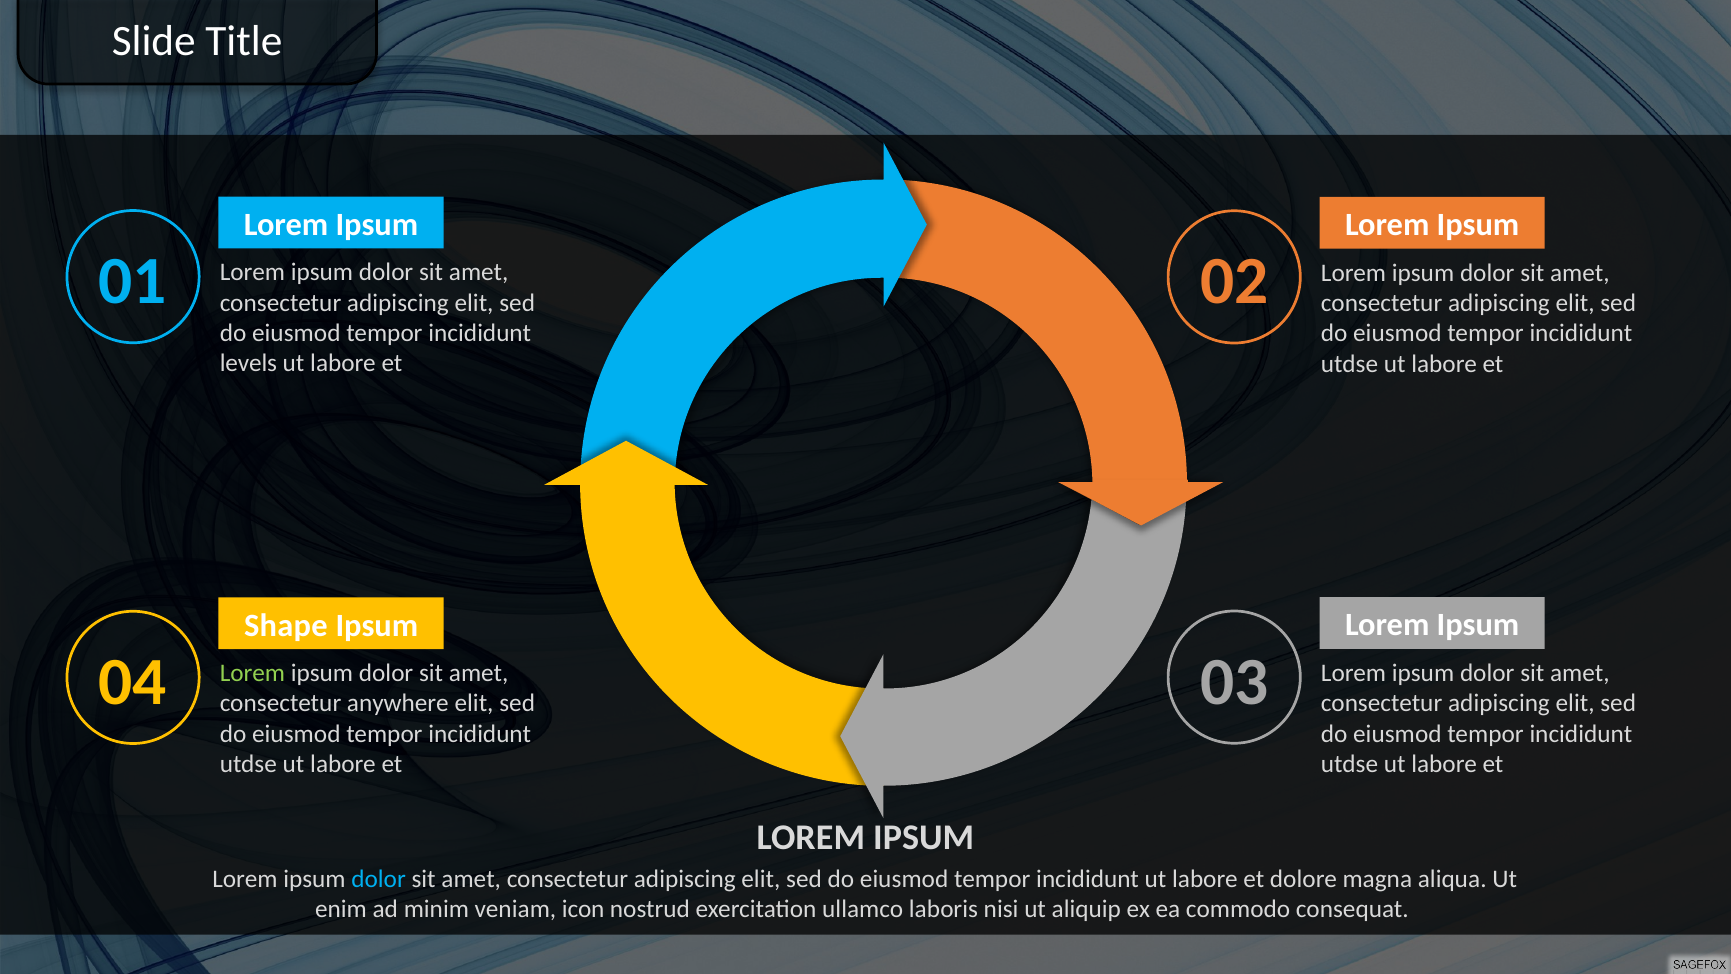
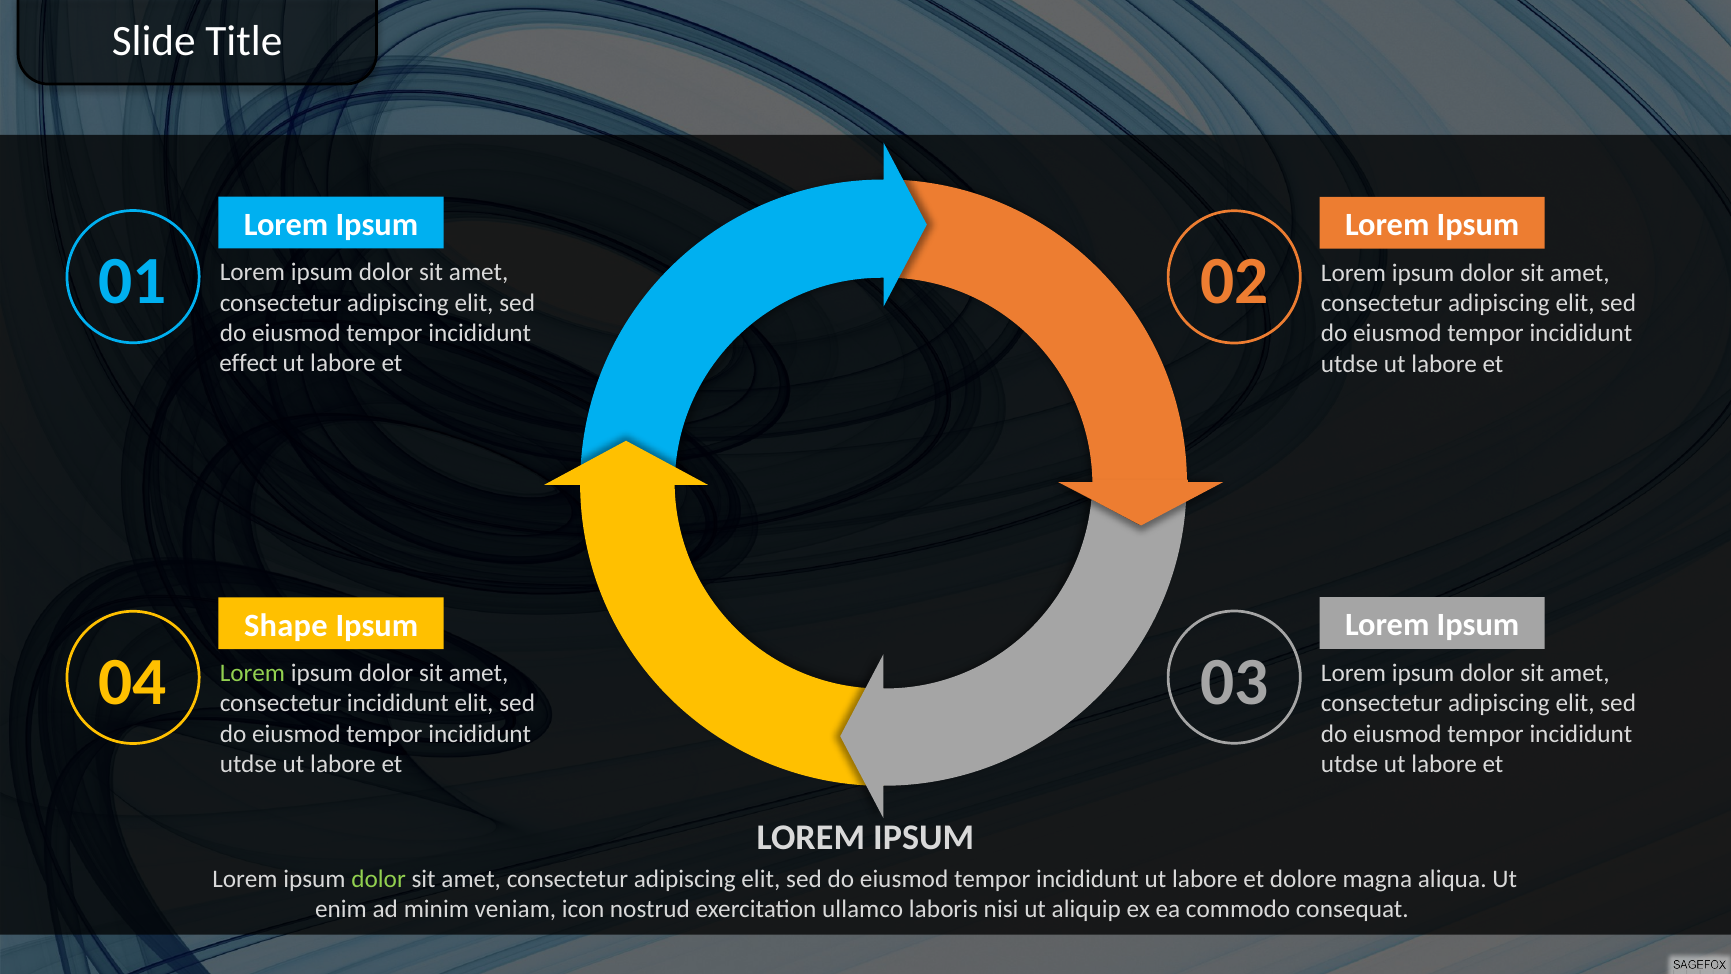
levels: levels -> effect (249, 363)
consectetur anywhere: anywhere -> incididunt (398, 703)
dolor colour: light blue -> light green (379, 879)
